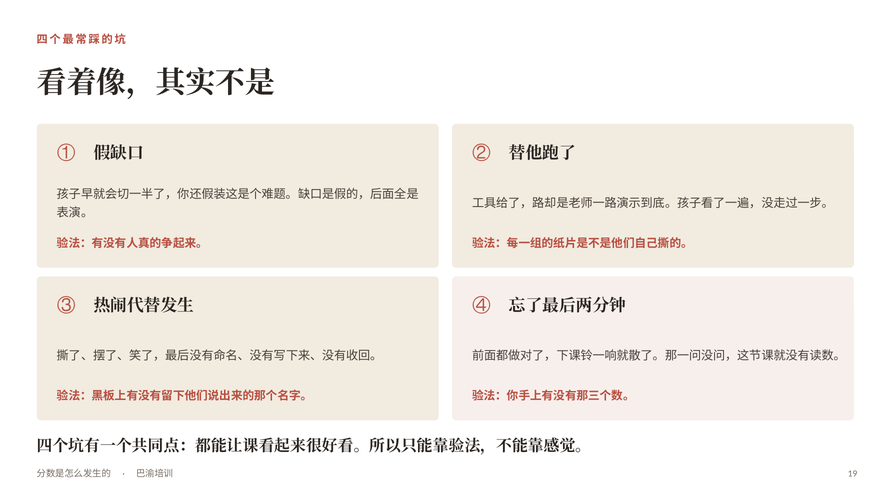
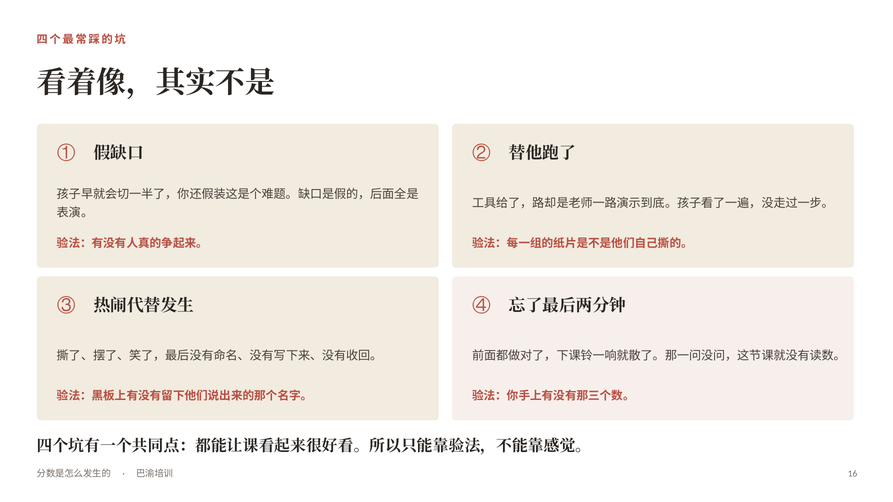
19: 19 -> 16 (853, 474)
